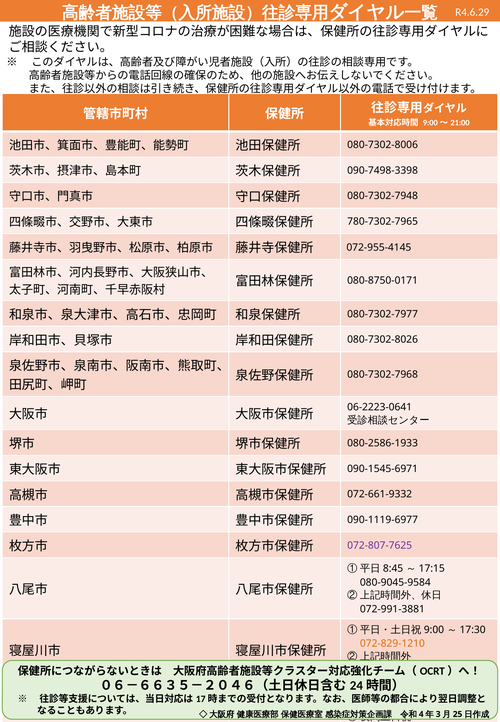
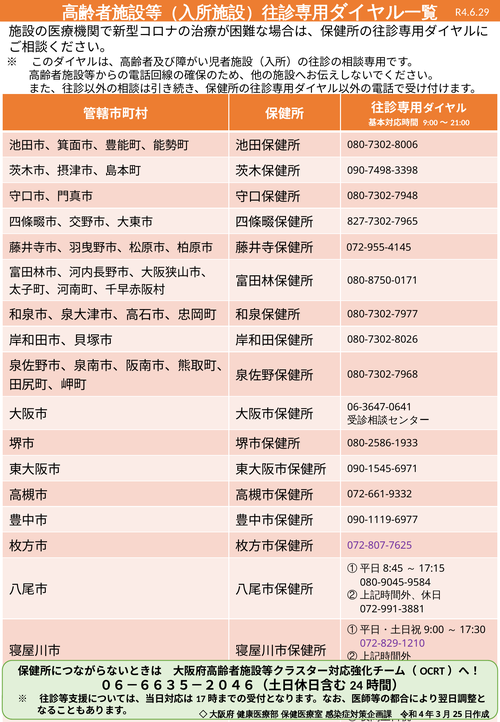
780-7302-7965: 780-7302-7965 -> 827-7302-7965 (383, 222)
06-2223-0641: 06-2223-0641 -> 06-3647-0641 (380, 407)
072-829-1210 colour: orange -> purple (392, 644)
